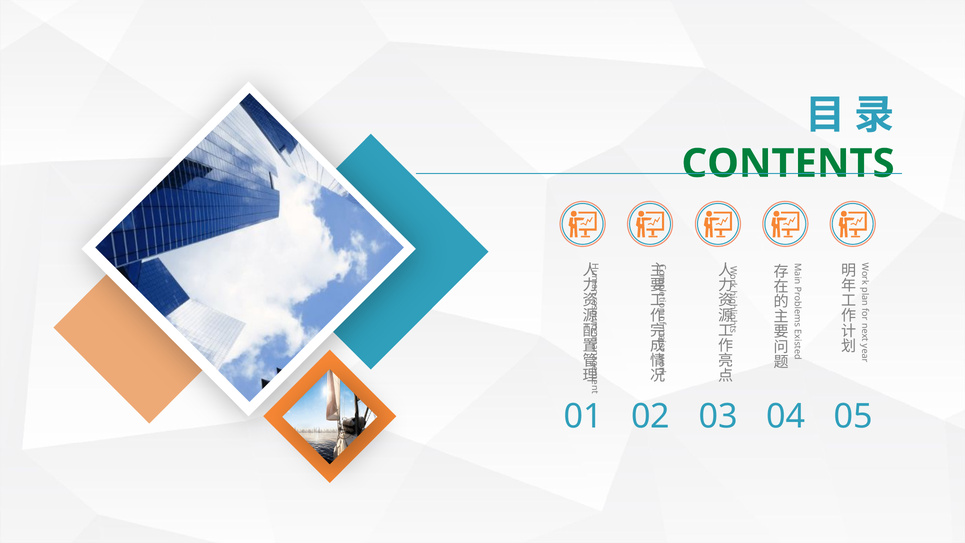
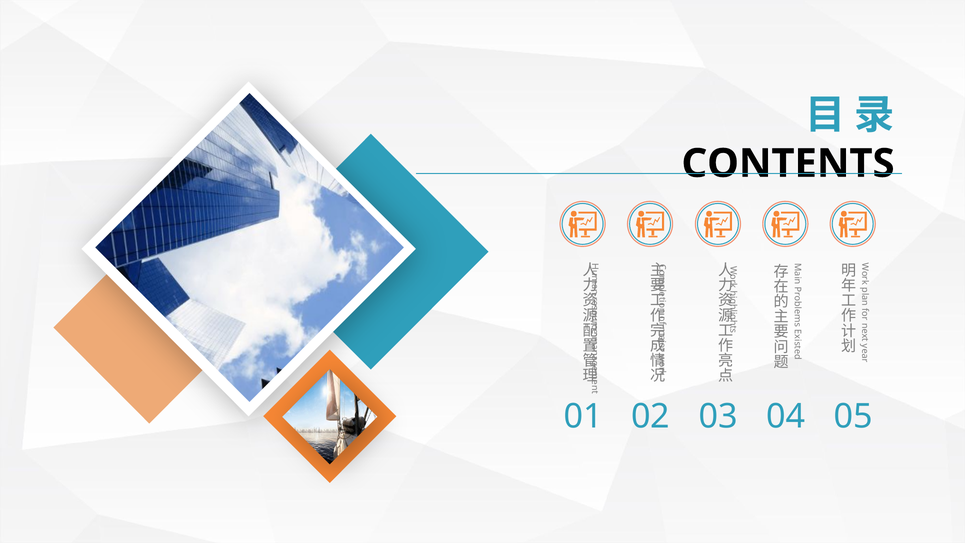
CONTENTS colour: green -> black (788, 164)
